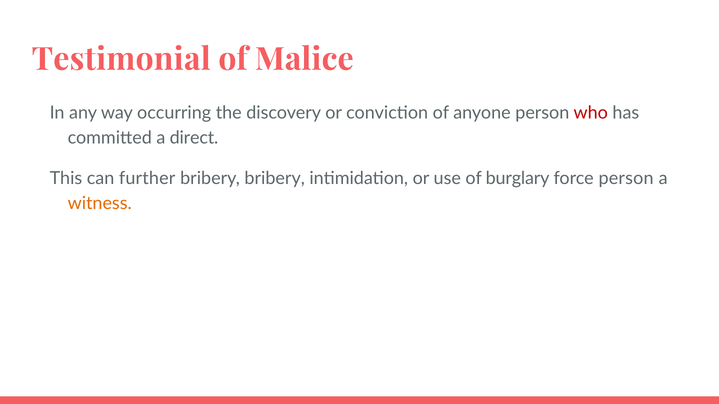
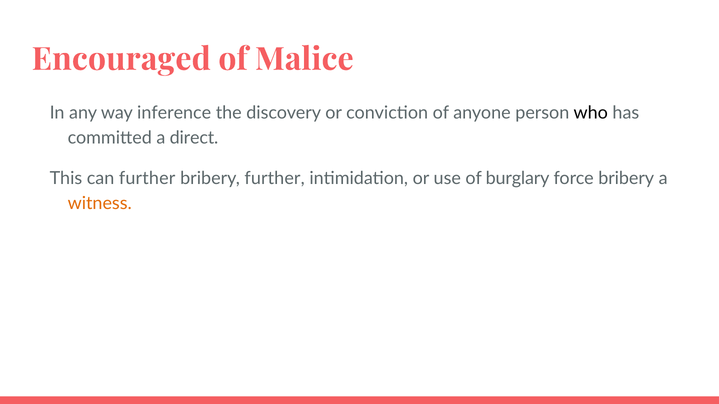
Testimonial: Testimonial -> Encouraged (121, 59)
occurring: occurring -> inference (174, 113)
who colour: red -> black (591, 113)
bribery bribery: bribery -> further (275, 179)
force person: person -> bribery (626, 179)
